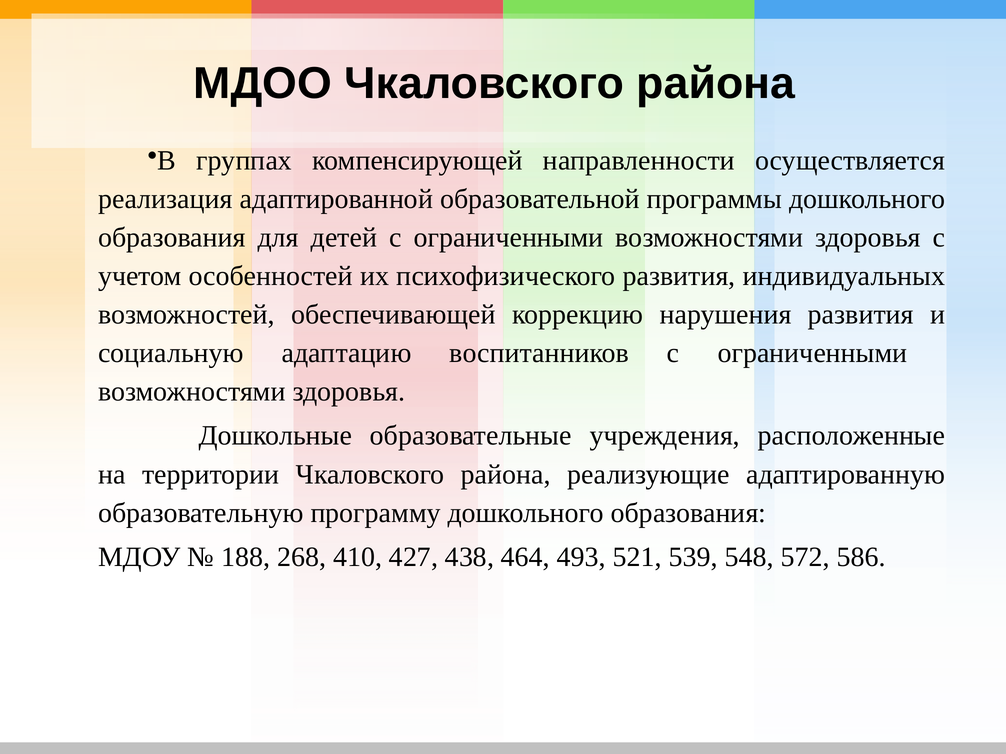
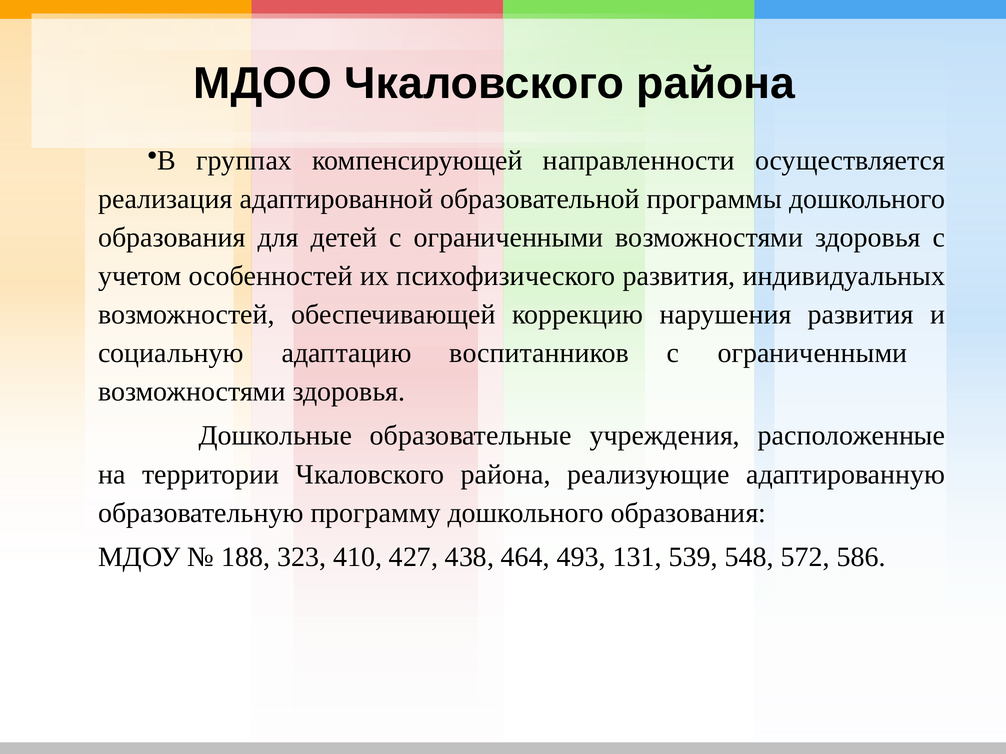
268: 268 -> 323 (302, 557)
521: 521 -> 131 (637, 557)
